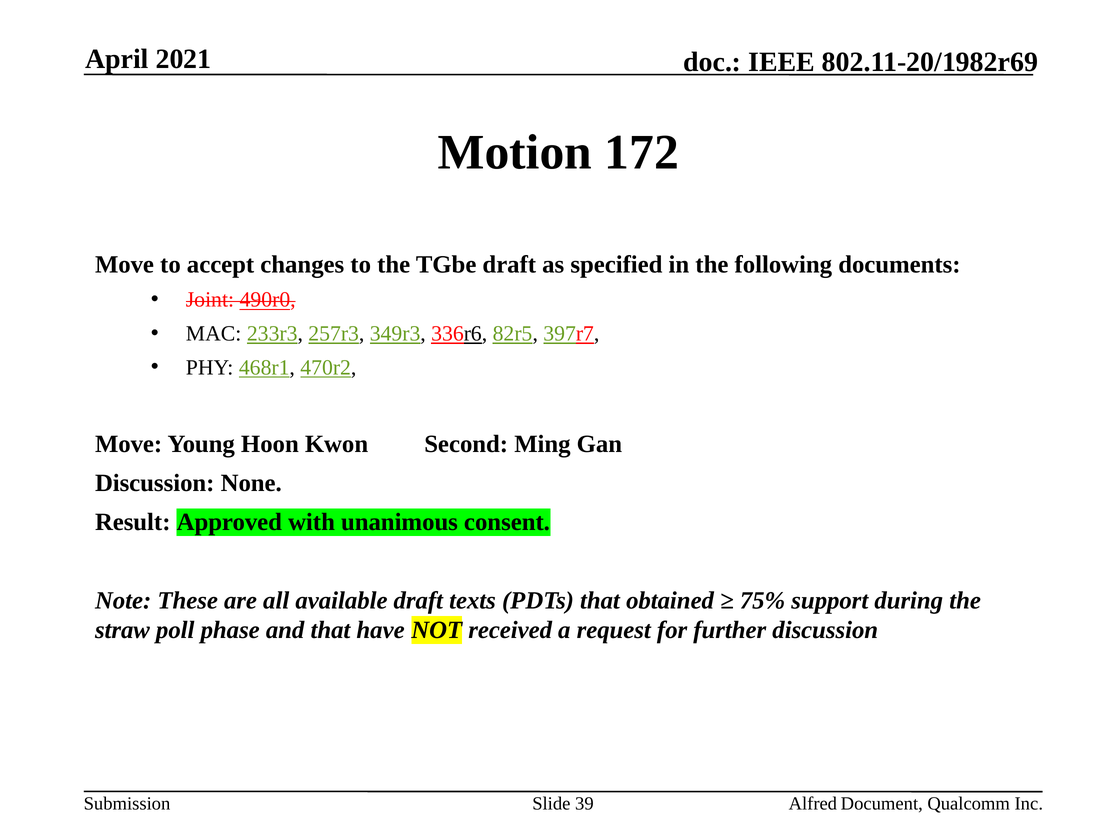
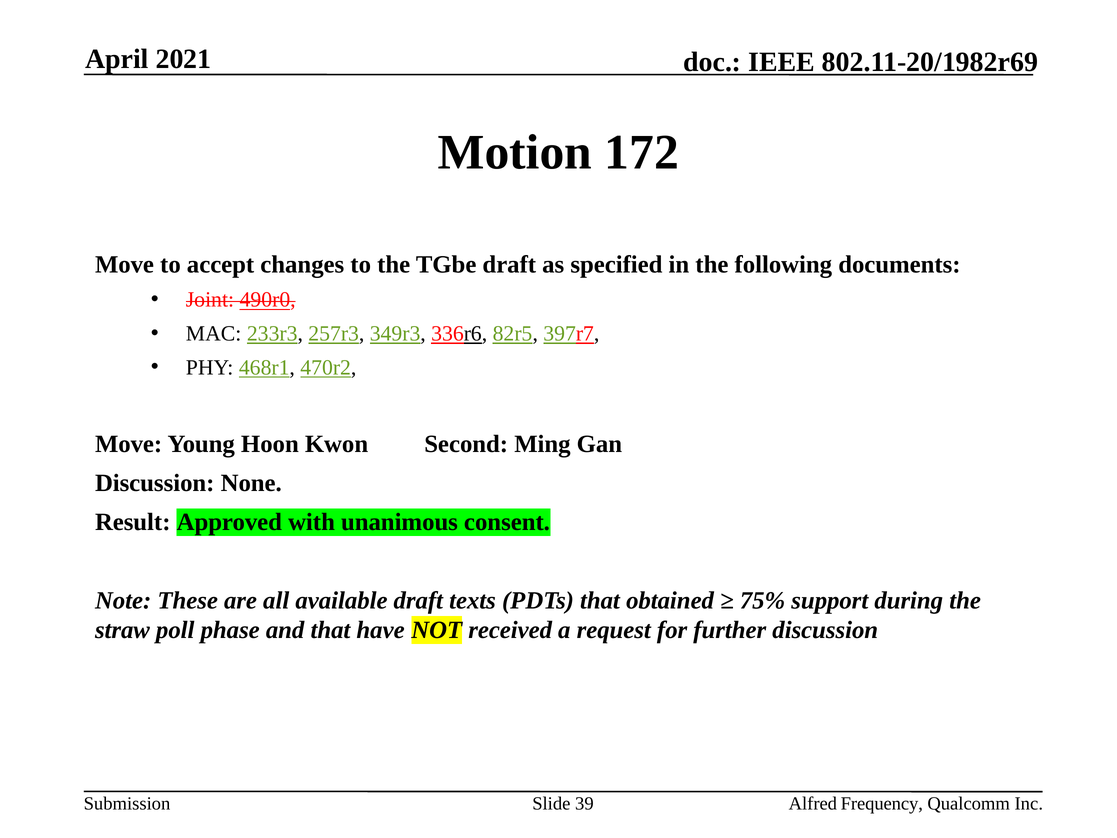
Document: Document -> Frequency (882, 803)
